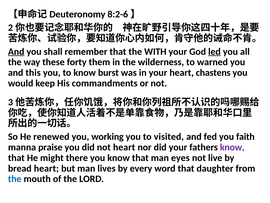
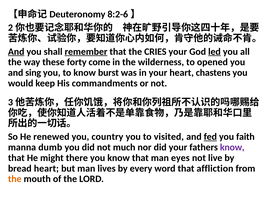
remember underline: none -> present (86, 51)
WITH: WITH -> CRIES (155, 51)
them: them -> come (99, 62)
warned: warned -> opened (212, 62)
this: this -> sing (33, 73)
working: working -> country (107, 136)
fed underline: none -> present (210, 136)
praise: praise -> dumb (50, 147)
not heart: heart -> much (124, 147)
daughter: daughter -> affliction (215, 168)
the colour: blue -> orange (15, 178)
